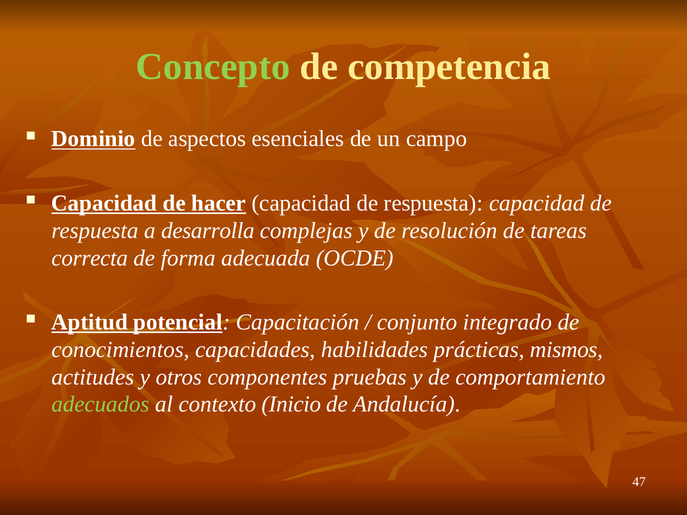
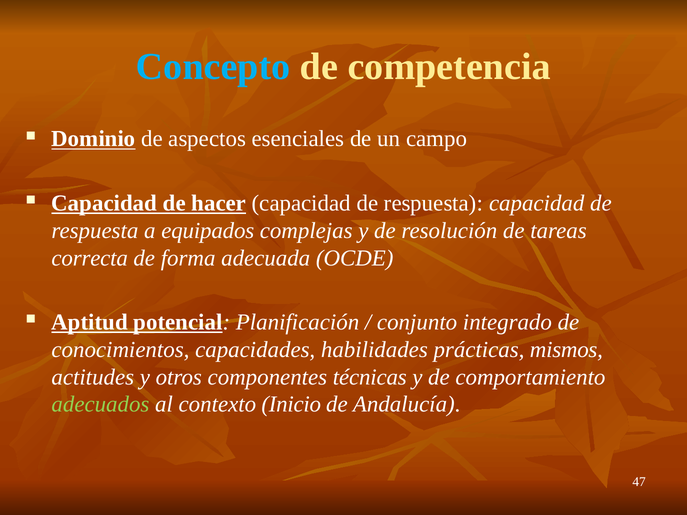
Concepto colour: light green -> light blue (213, 66)
desarrolla: desarrolla -> equipados (208, 231)
Capacitación: Capacitación -> Planificación (298, 322)
pruebas: pruebas -> técnicas (370, 377)
